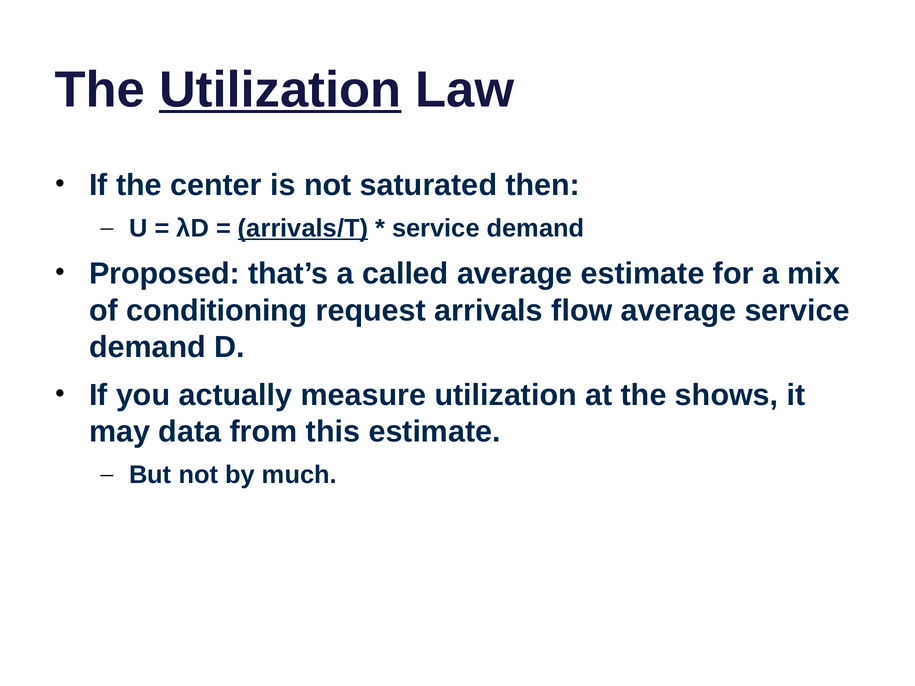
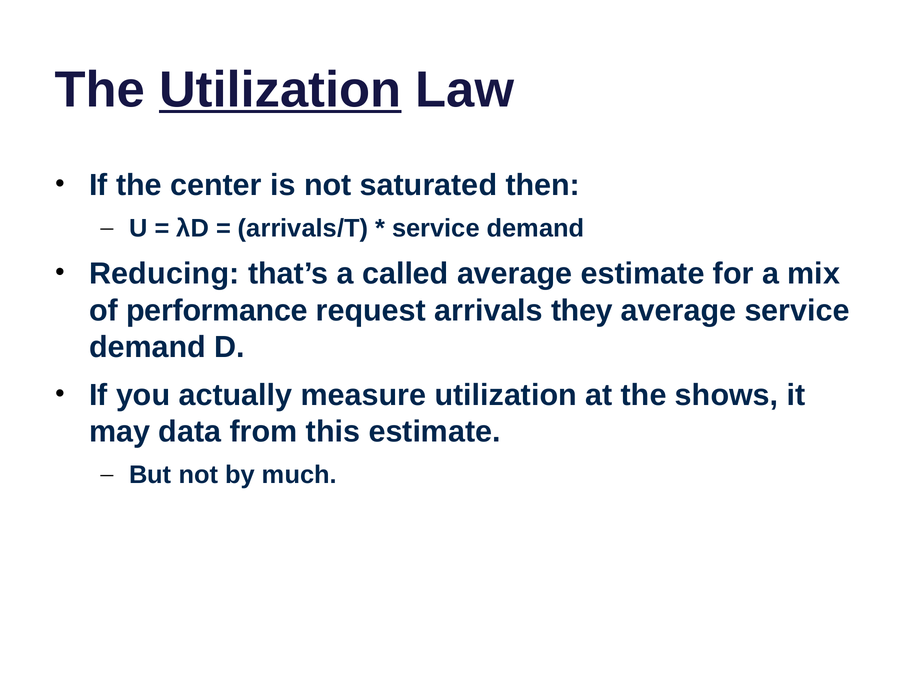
arrivals/T underline: present -> none (303, 229)
Proposed: Proposed -> Reducing (164, 274)
conditioning: conditioning -> performance (217, 311)
flow: flow -> they (582, 311)
